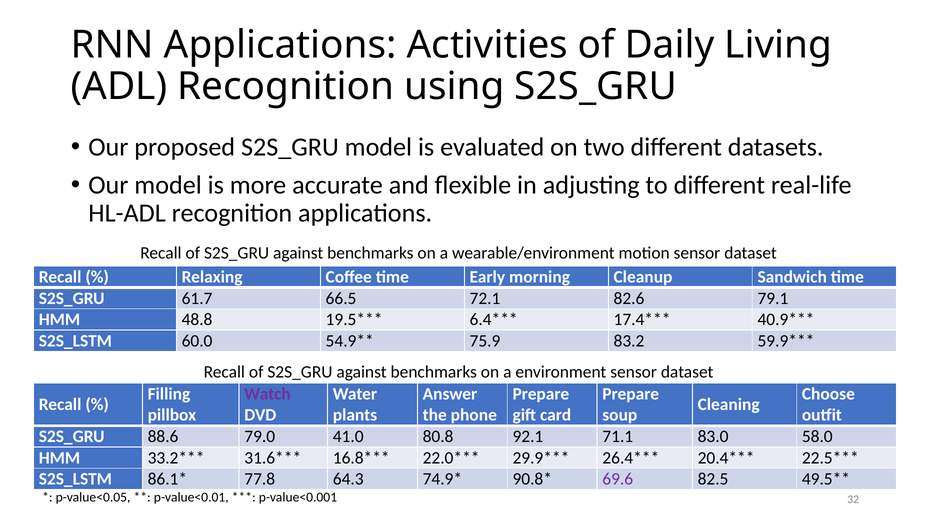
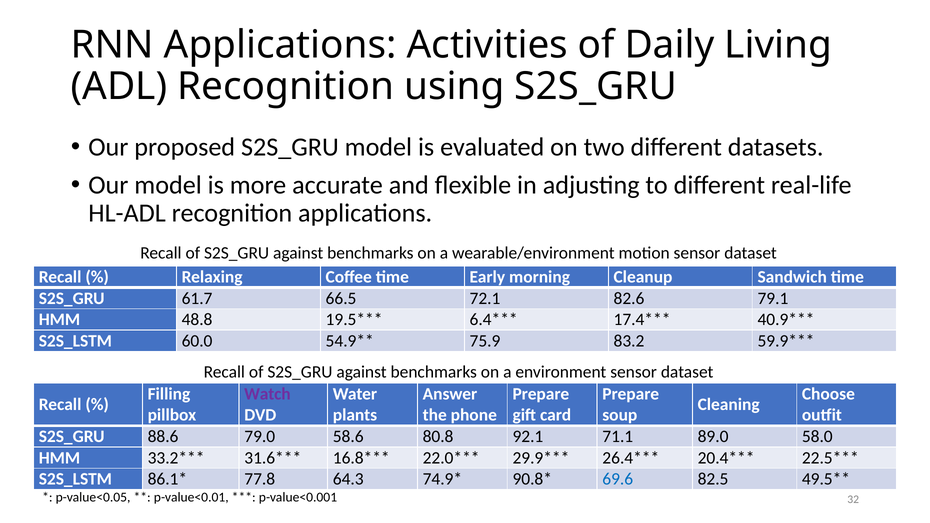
41.0: 41.0 -> 58.6 (348, 437)
83.0: 83.0 -> 89.0 (713, 437)
69.6 colour: purple -> blue (618, 479)
